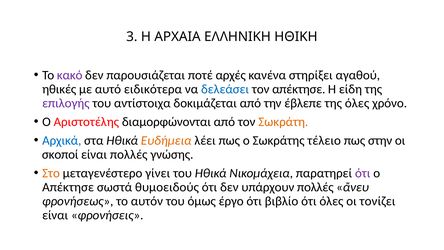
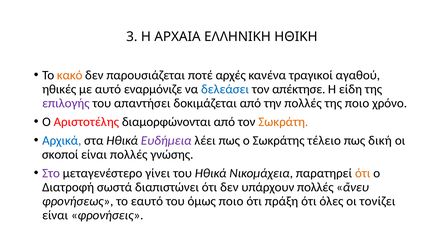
κακό colour: purple -> orange (70, 75)
στηρίξει: στηρίξει -> τραγικοί (311, 75)
ειδικότερα: ειδικότερα -> εναρμόνιζε (153, 89)
αντίστοιχα: αντίστοιχα -> απαντήσει (142, 103)
την έβλεπε: έβλεπε -> πολλές (303, 103)
της όλες: όλες -> ποιο (357, 103)
Ευδήμεια colour: orange -> purple (166, 140)
στην: στην -> δική (380, 140)
Στο colour: orange -> purple (51, 173)
ότι colour: purple -> orange (363, 173)
Απέκτησε: Απέκτησε -> Διατροφή (68, 187)
θυμοειδούς: θυμοειδούς -> διαπιστώνει (167, 187)
αυτόν: αυτόν -> εαυτό (147, 201)
όμως έργο: έργο -> ποιο (231, 201)
βιβλίο: βιβλίο -> πράξη (281, 201)
